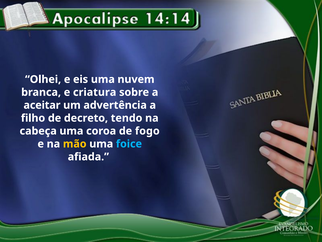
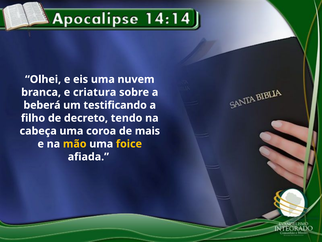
aceitar: aceitar -> beberá (42, 105)
advertência: advertência -> testificando (115, 105)
fogo: fogo -> mais (147, 131)
foice colour: light blue -> yellow (129, 144)
